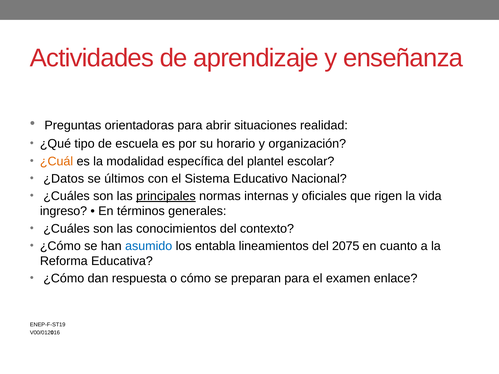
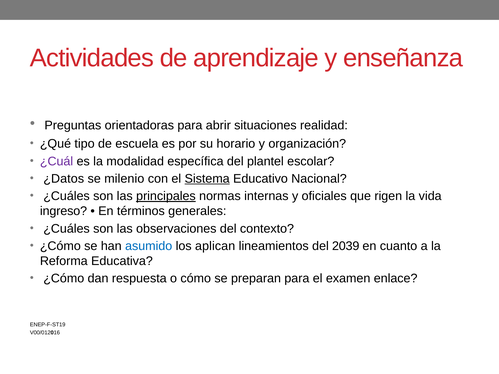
¿Cuál colour: orange -> purple (57, 161)
últimos: últimos -> milenio (124, 179)
Sistema underline: none -> present (207, 179)
conocimientos: conocimientos -> observaciones (176, 229)
entabla: entabla -> aplican (215, 246)
2075: 2075 -> 2039 (346, 246)
